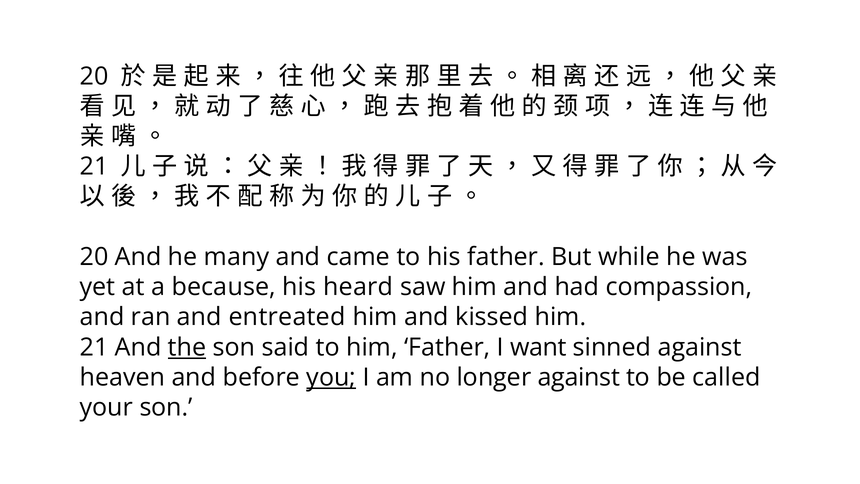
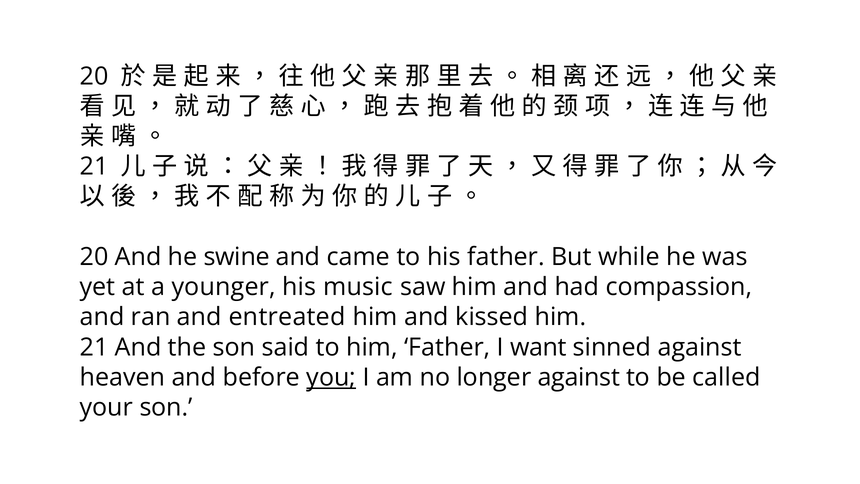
many: many -> swine (237, 257)
because: because -> younger (224, 287)
heard: heard -> music (358, 287)
the underline: present -> none (187, 347)
